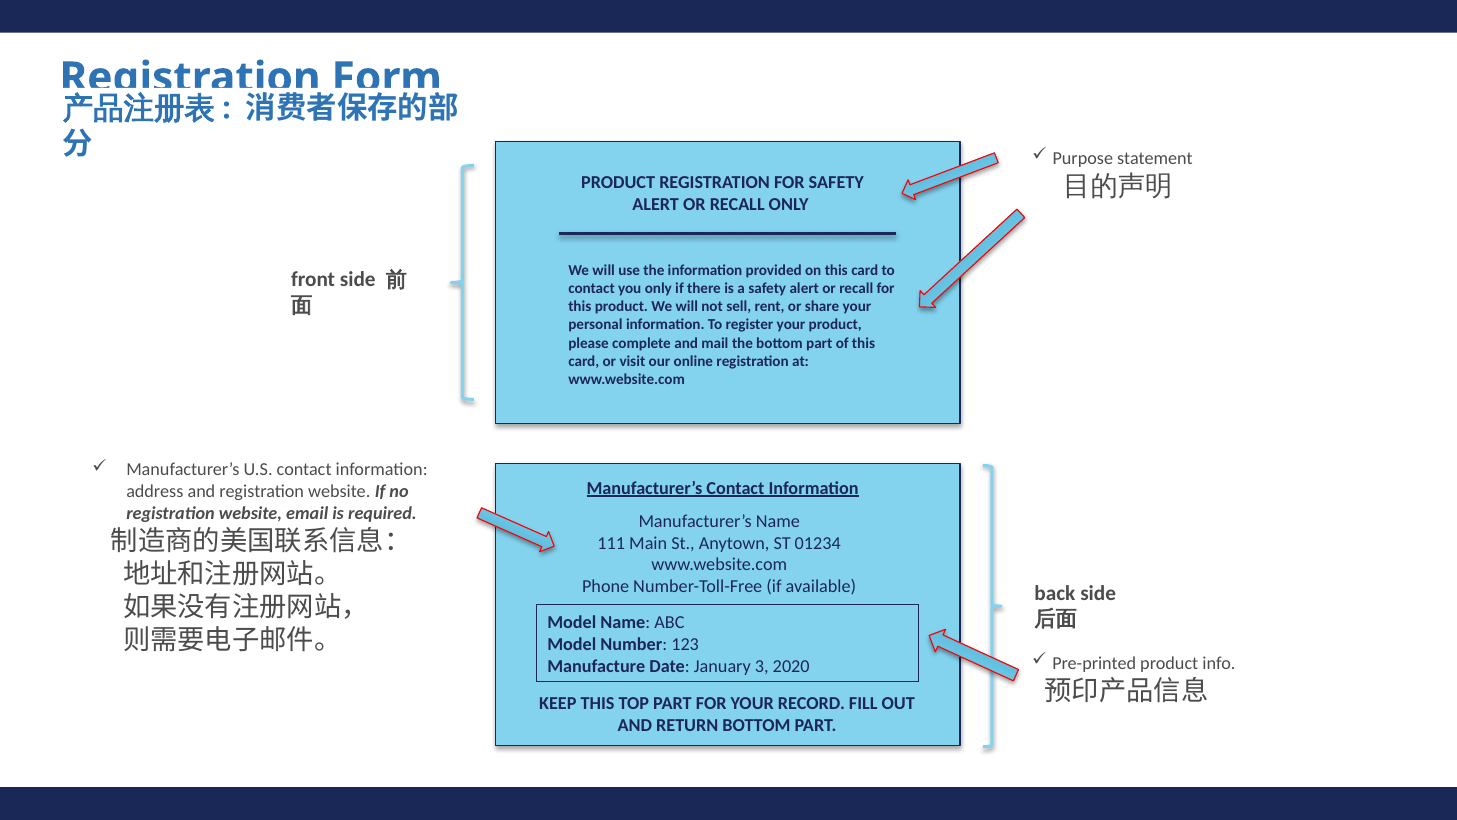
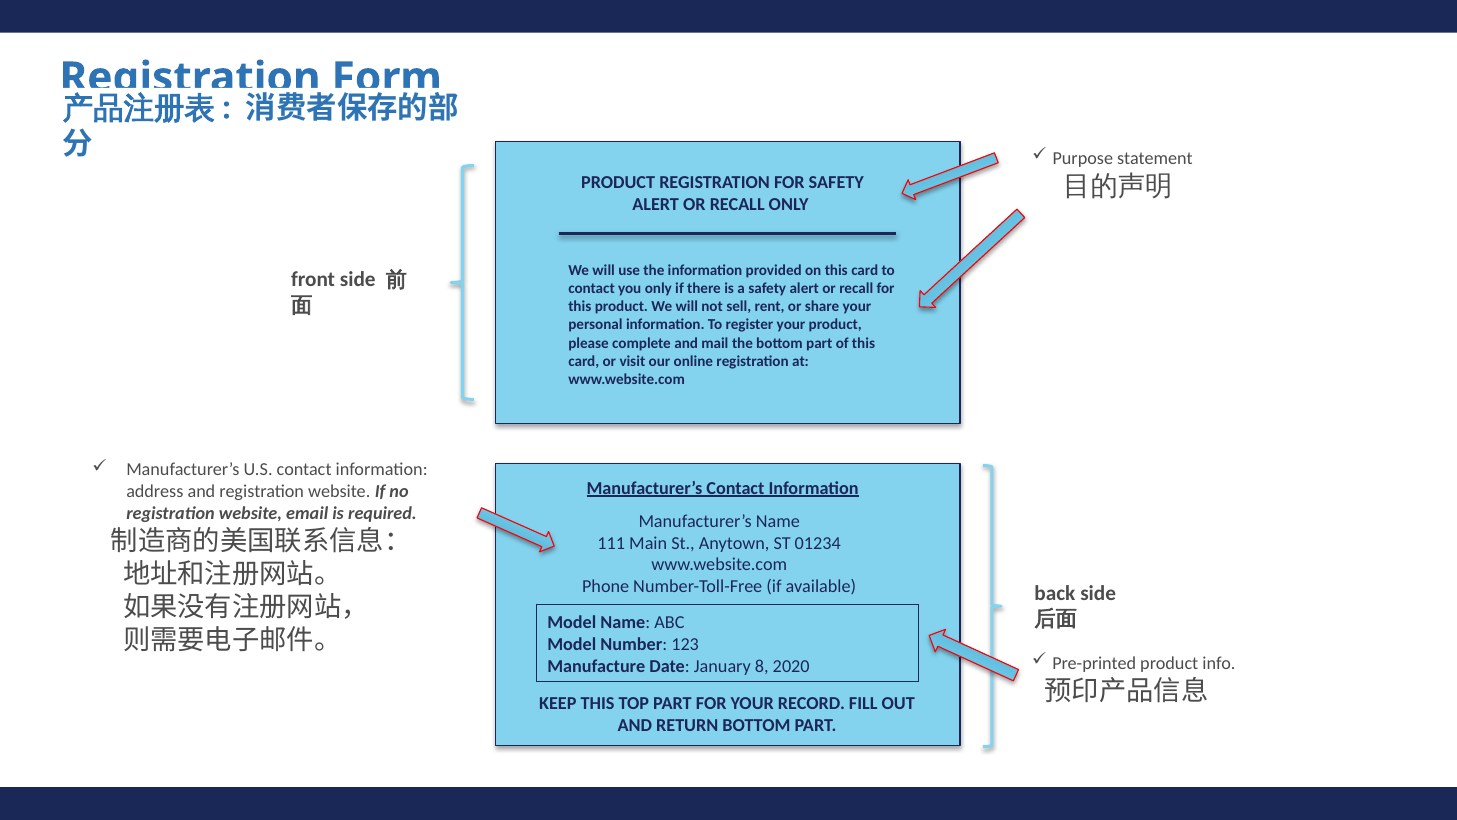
3: 3 -> 8 (762, 666)
